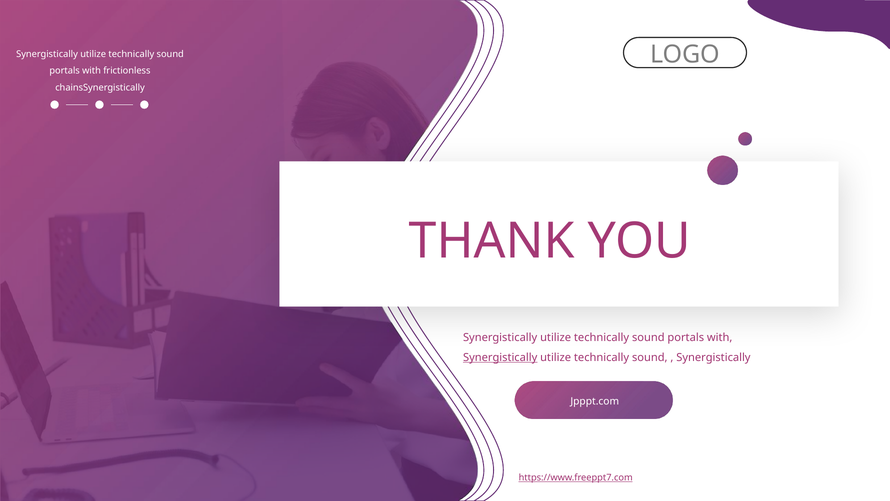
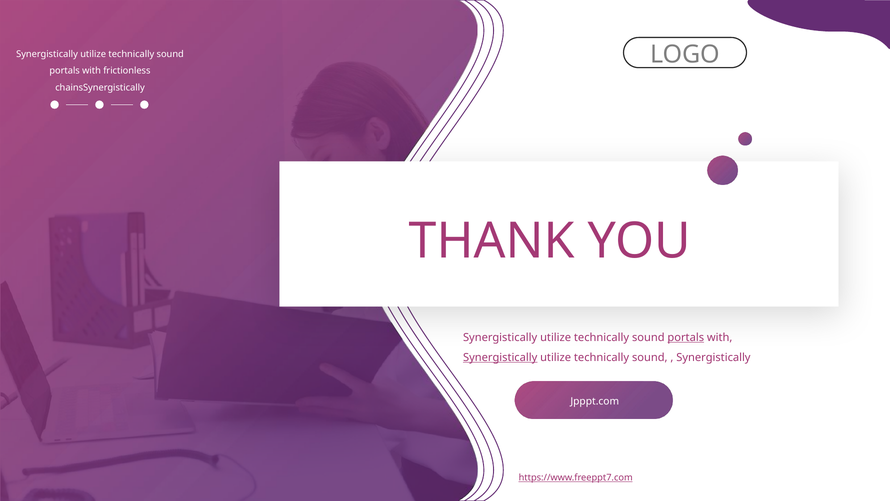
portals underline: none -> present (686, 337)
